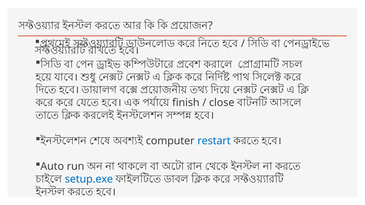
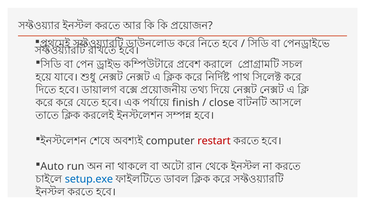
restart colour: blue -> red (214, 141)
